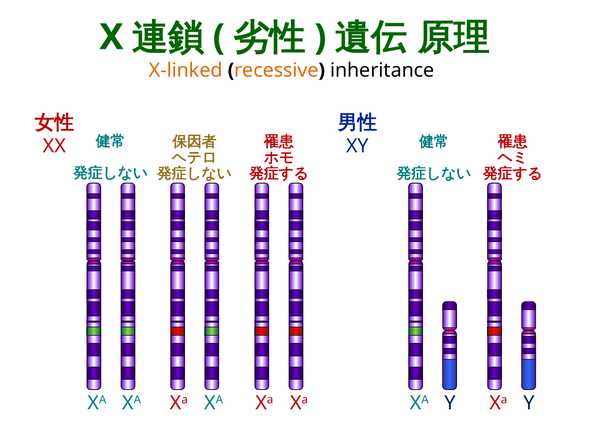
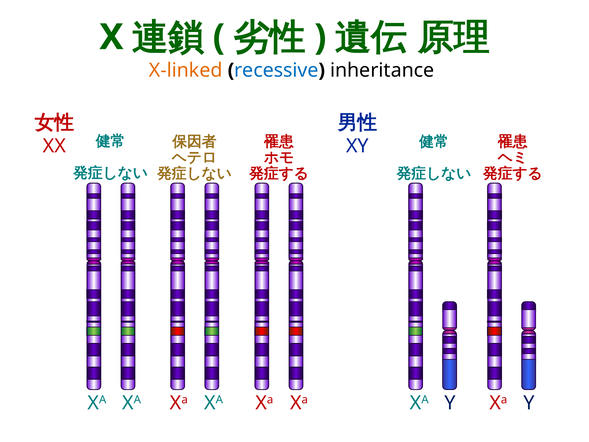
recessive colour: orange -> blue (276, 70)
